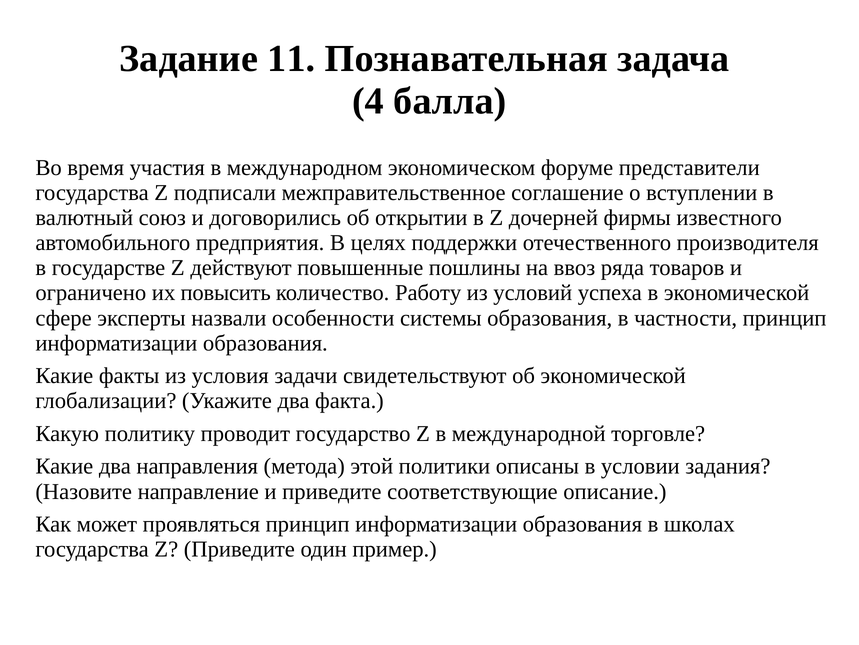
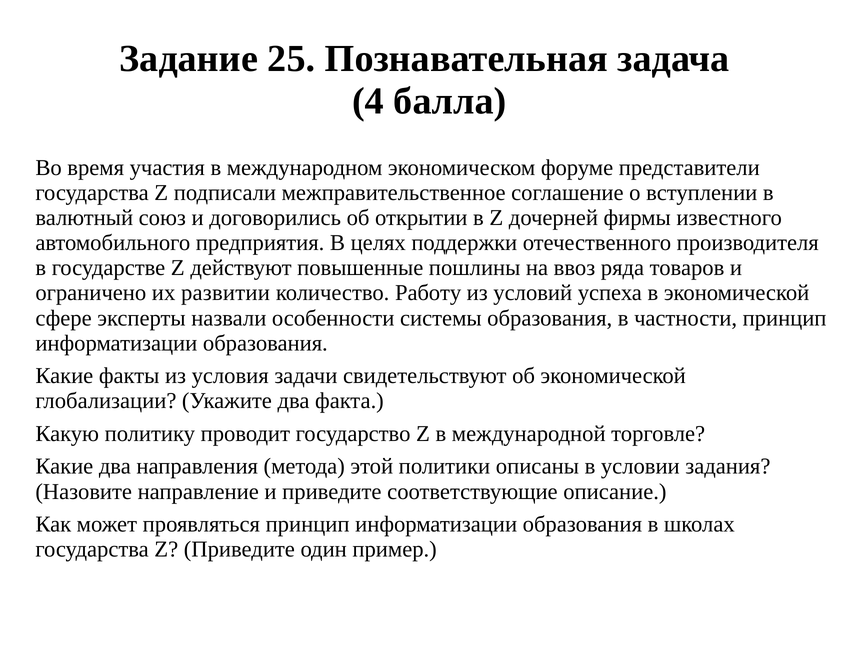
11: 11 -> 25 (291, 59)
повысить: повысить -> развитии (225, 293)
